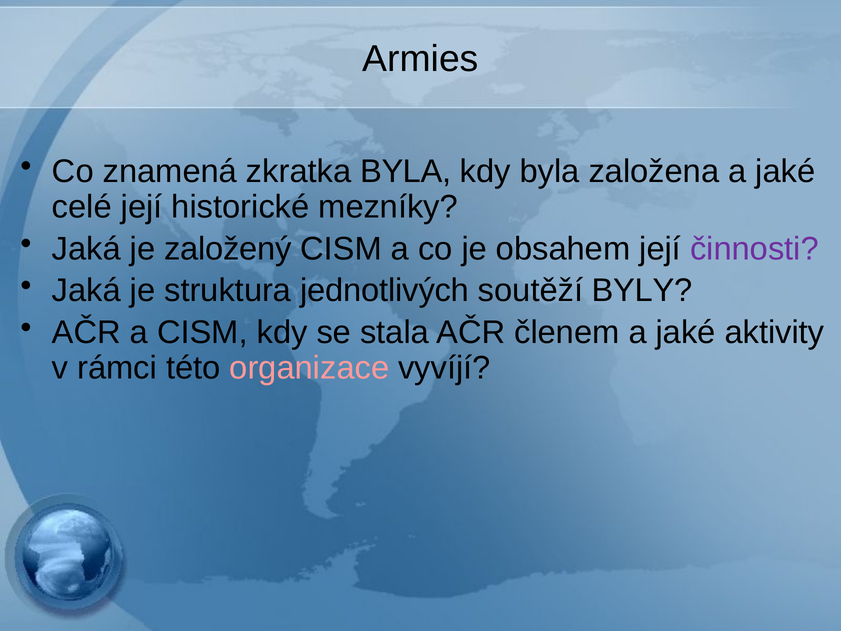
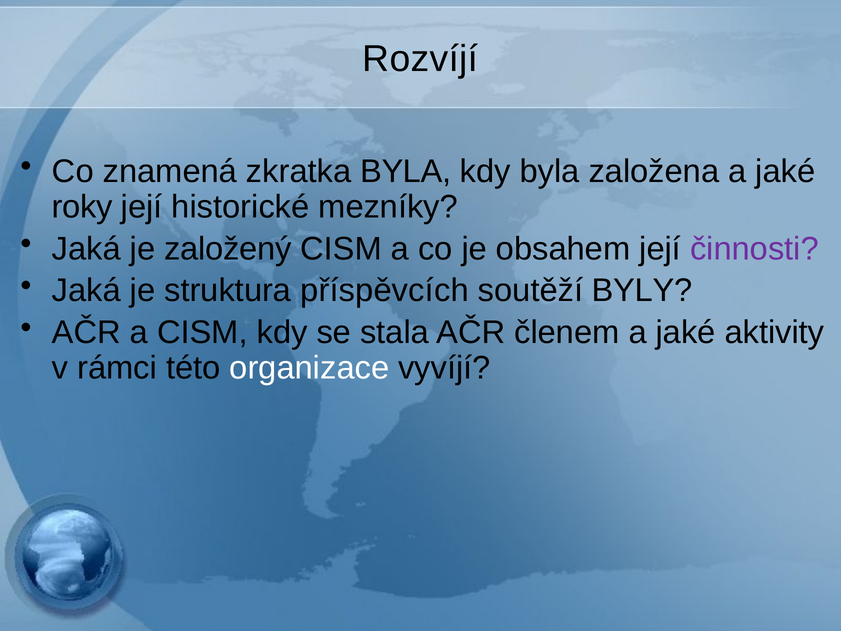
Armies: Armies -> Rozvíjí (420, 59)
celé: celé -> roky (82, 207)
jednotlivých: jednotlivých -> příspěvcích (385, 291)
organizace colour: pink -> white (309, 368)
